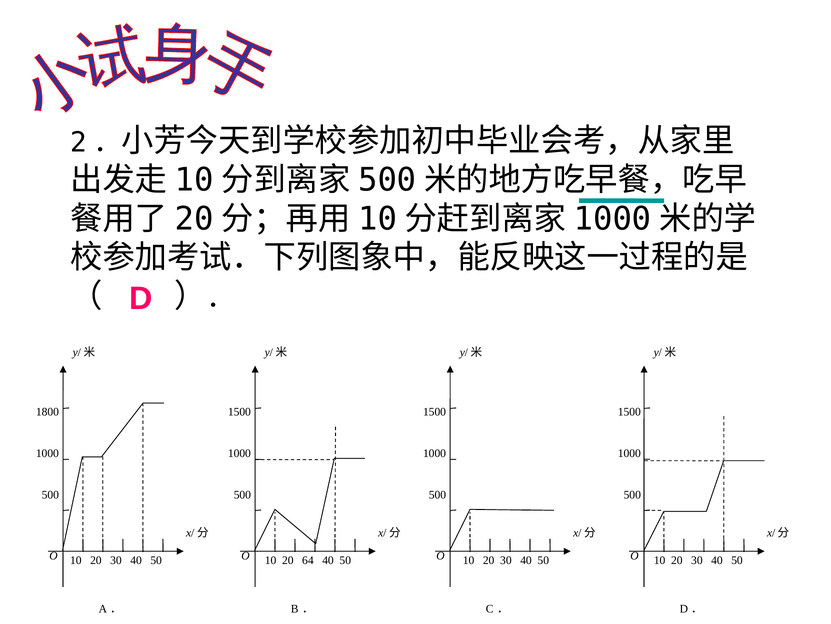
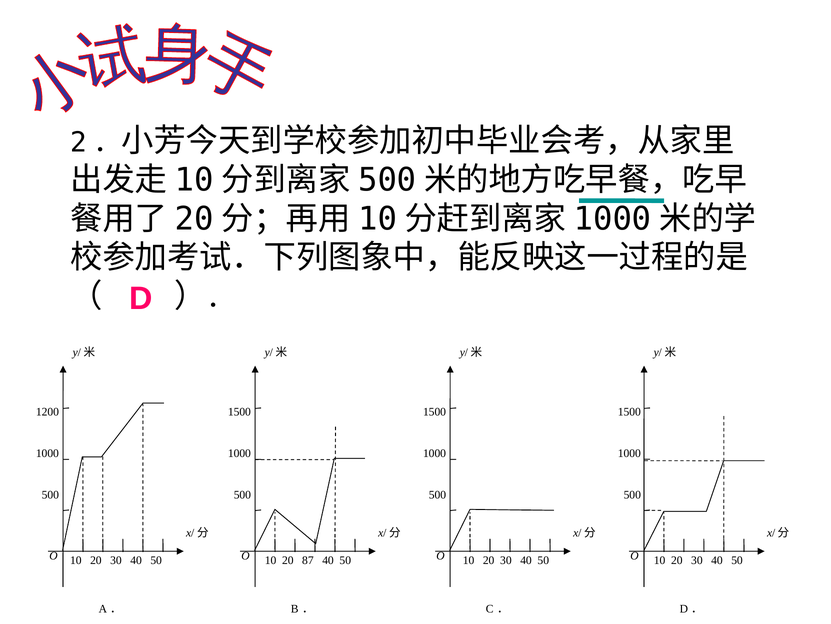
1800: 1800 -> 1200 (47, 411)
64: 64 -> 87 (308, 560)
